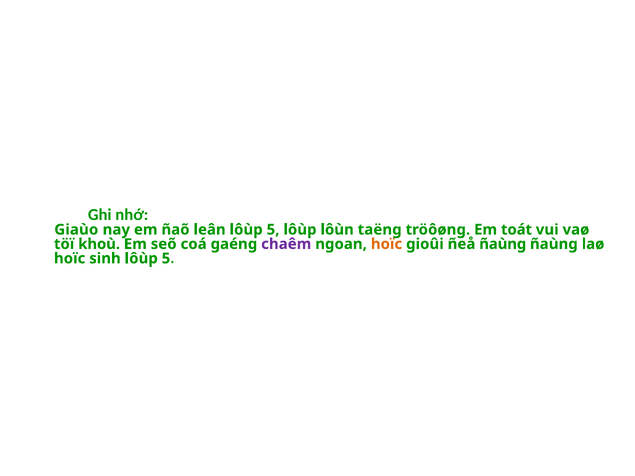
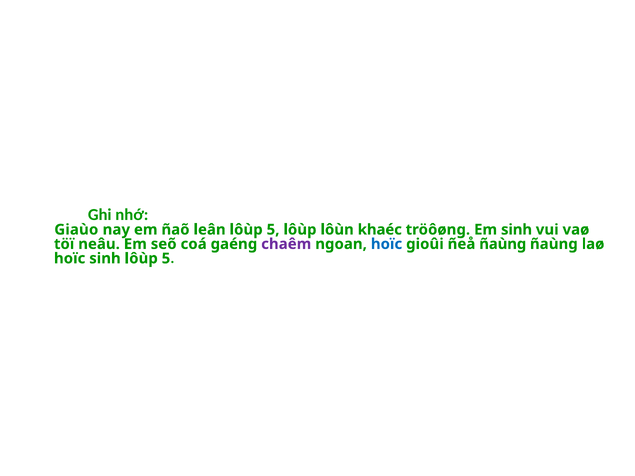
taëng: taëng -> khaéc (380, 230)
Em toát: toát -> sinh (517, 230)
khoù: khoù -> neâu (99, 244)
hoïc colour: orange -> blue (387, 244)
